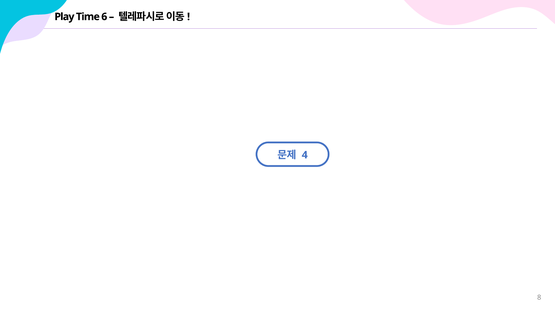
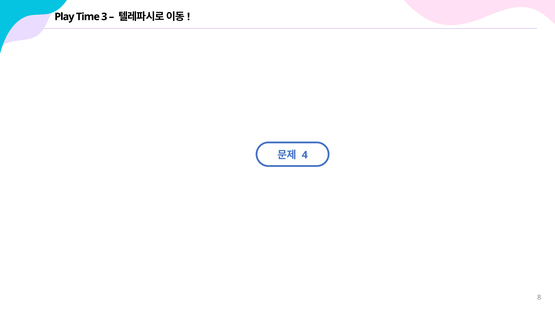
6: 6 -> 3 (104, 17)
